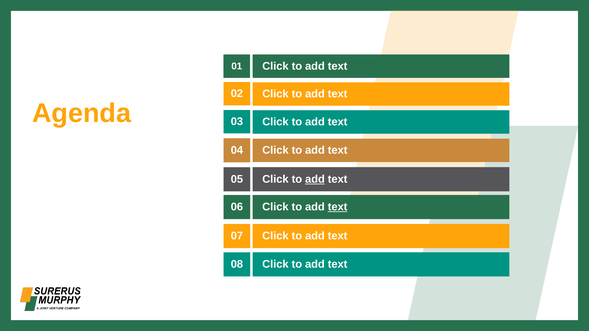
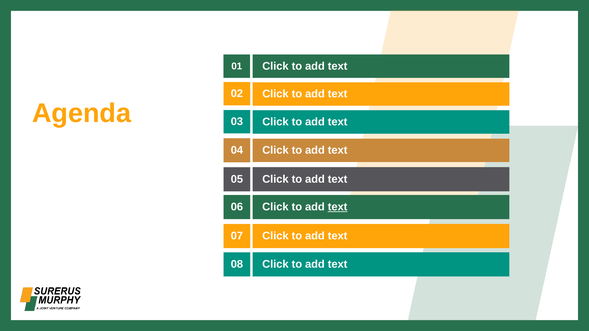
add underline: present -> none (315, 179)
